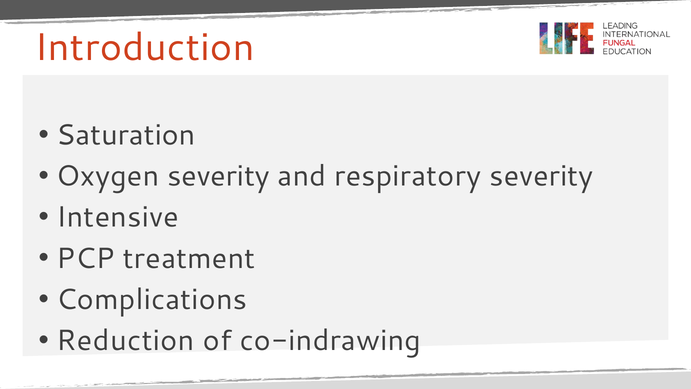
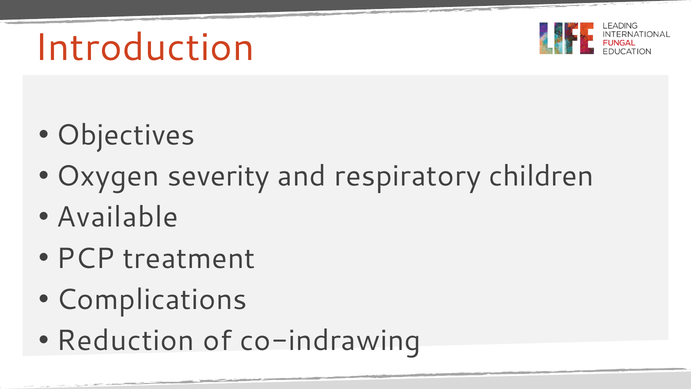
Saturation: Saturation -> Objectives (126, 135)
respiratory severity: severity -> children (541, 176)
Intensive: Intensive -> Available (117, 217)
